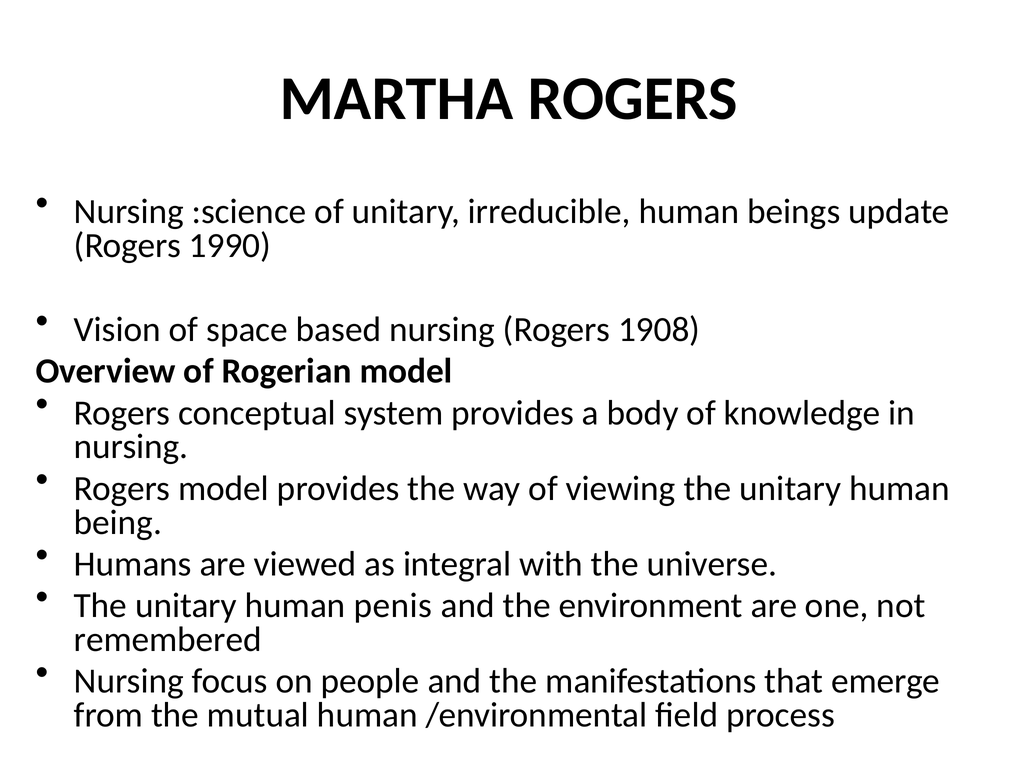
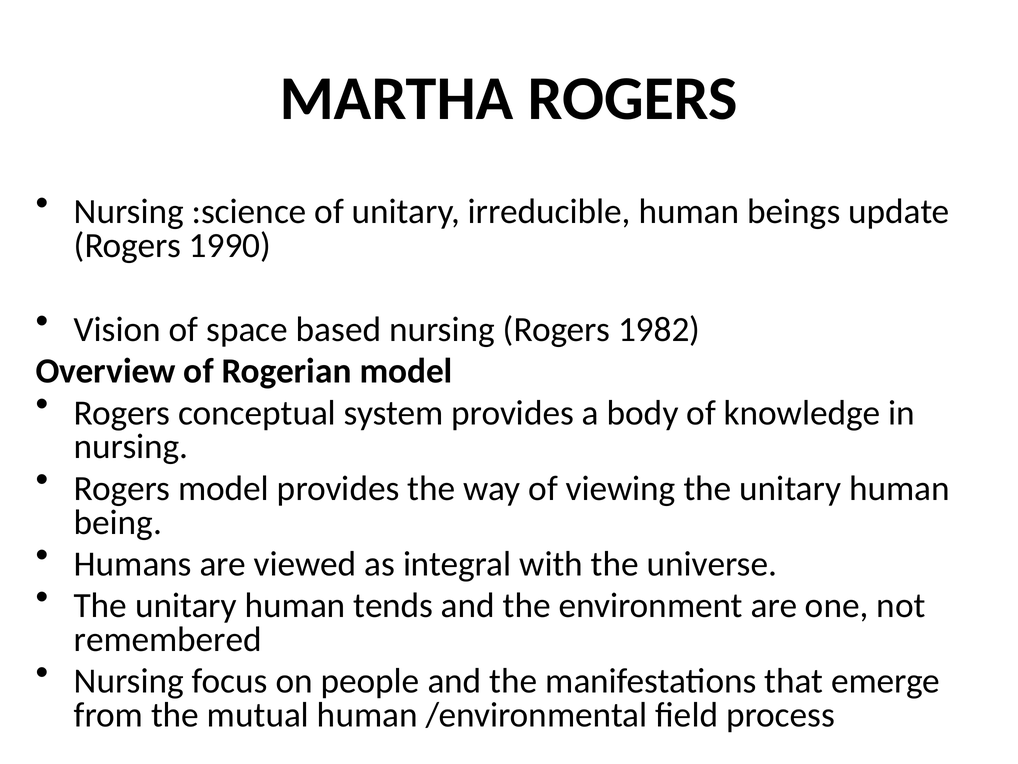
1908: 1908 -> 1982 (659, 329)
penis: penis -> tends (393, 605)
